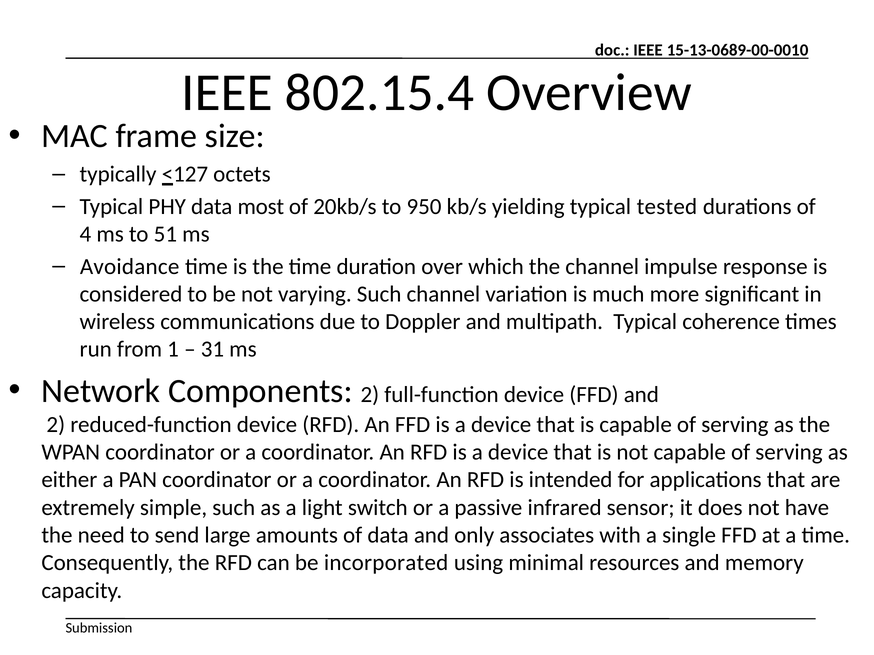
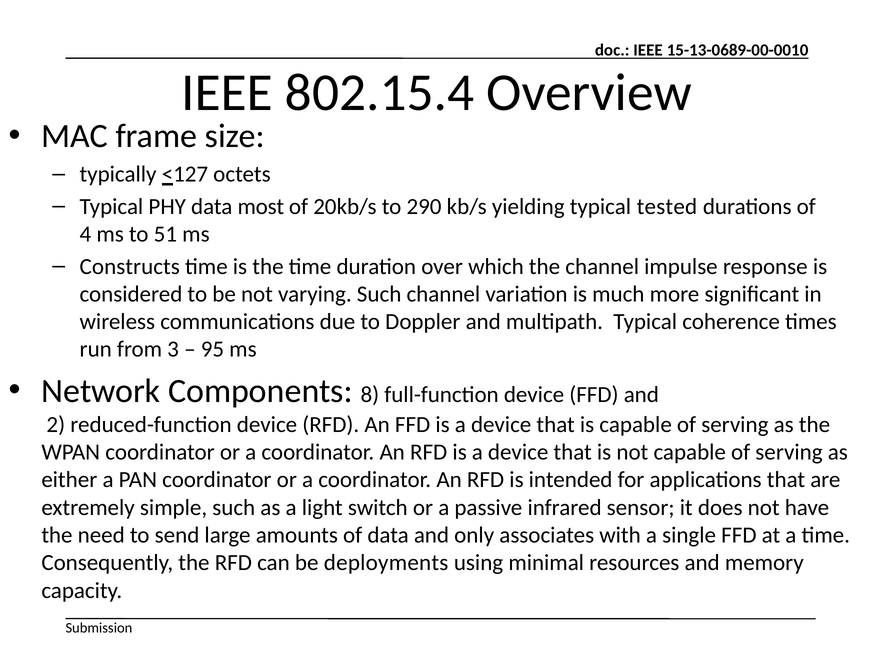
950: 950 -> 290 (424, 207)
Avoidance: Avoidance -> Constructs (130, 267)
1: 1 -> 3 (173, 350)
31: 31 -> 95 (212, 350)
Components 2: 2 -> 8 (370, 395)
incorporated: incorporated -> deployments (386, 563)
